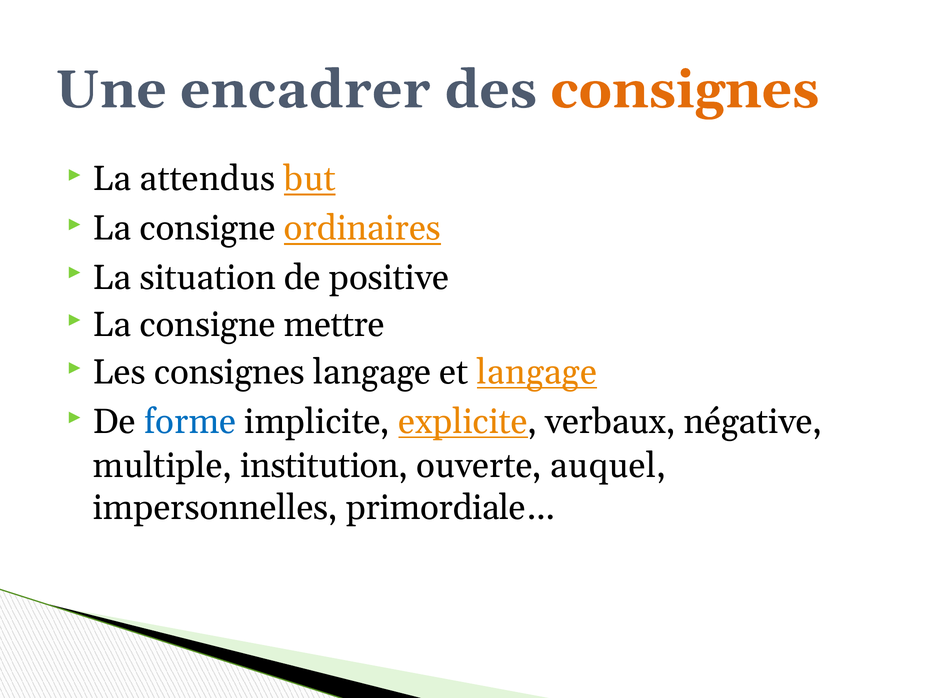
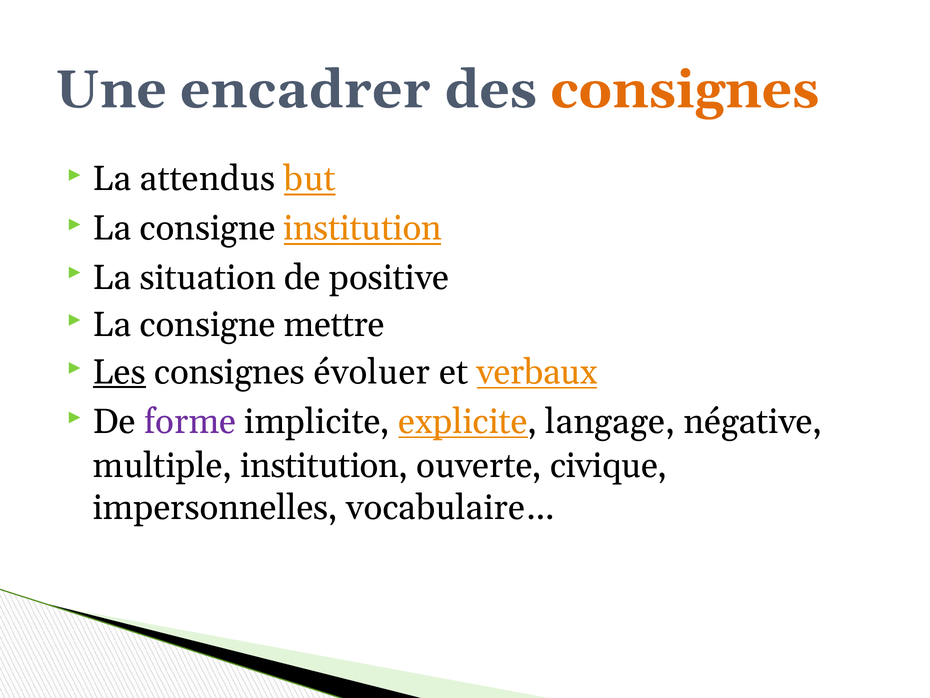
consigne ordinaires: ordinaires -> institution (363, 228)
Les underline: none -> present (119, 372)
consignes langage: langage -> évoluer (372, 372)
et langage: langage -> verbaux (537, 372)
forme colour: blue -> purple (190, 421)
verbaux: verbaux -> langage (610, 421)
auquel: auquel -> civique (609, 466)
primordiale…: primordiale… -> vocabulaire… (450, 507)
